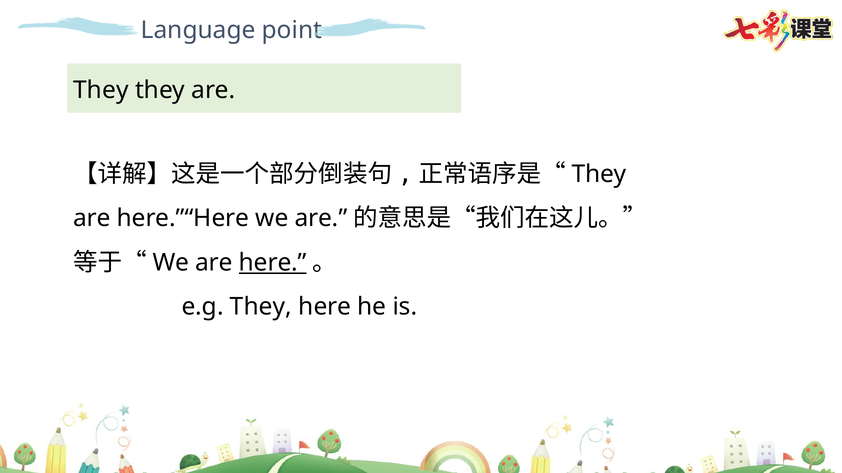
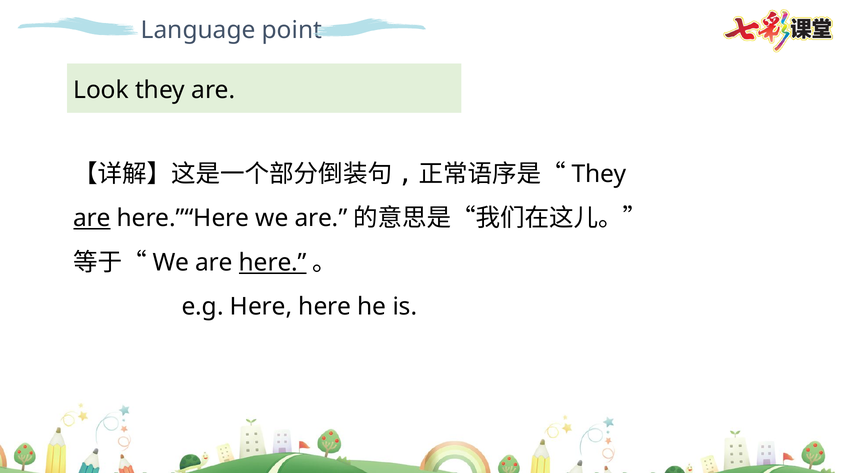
They: They -> Look (101, 90)
are underline: none -> present (92, 219)
e.g They: They -> Here (261, 307)
